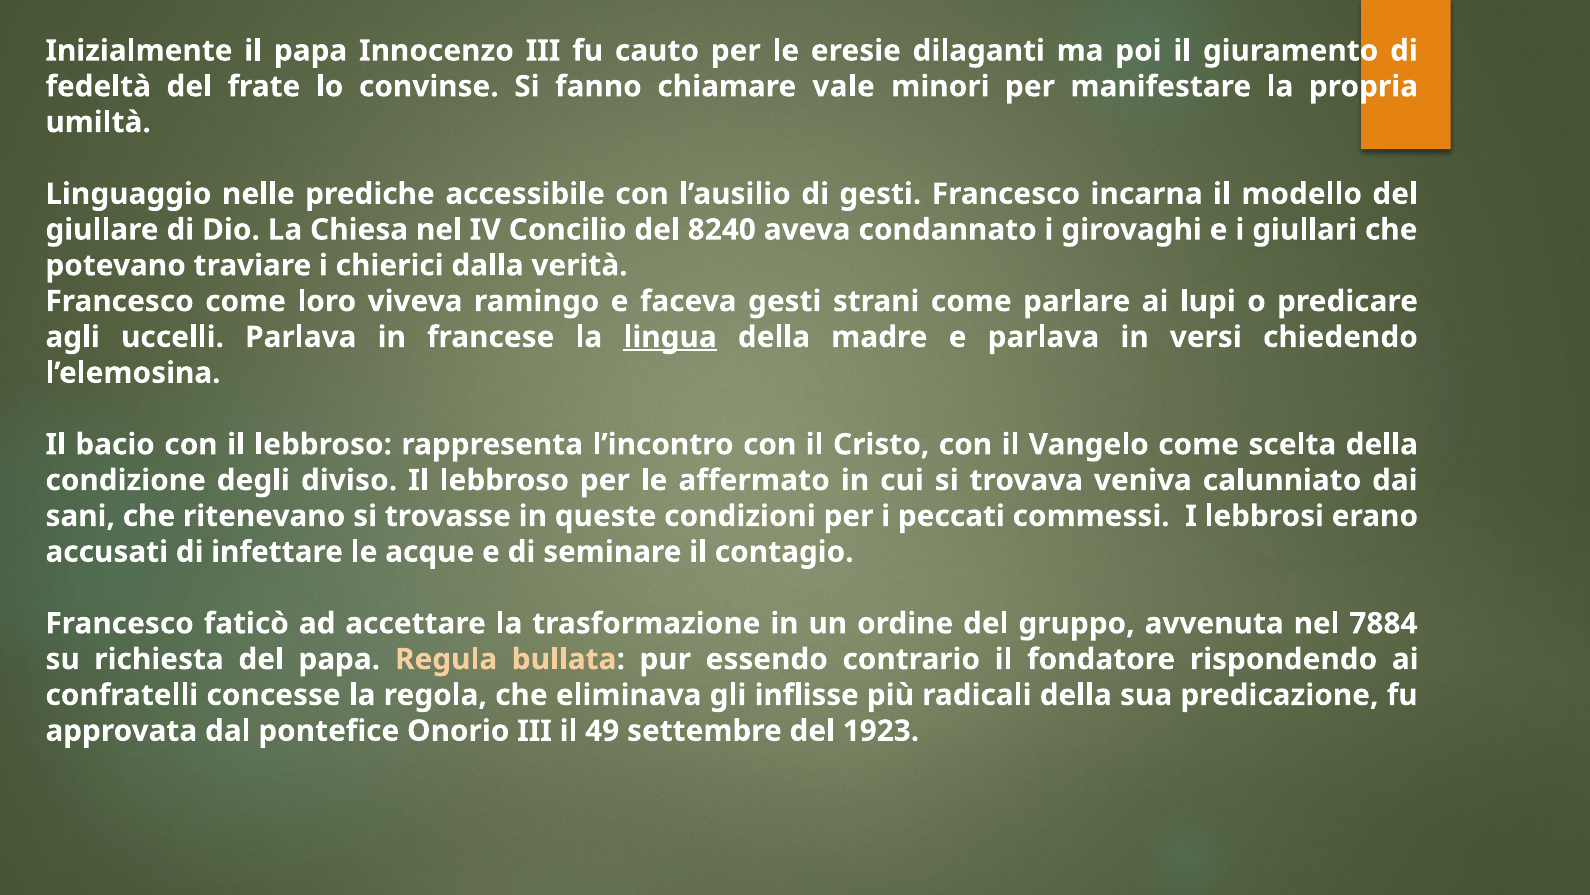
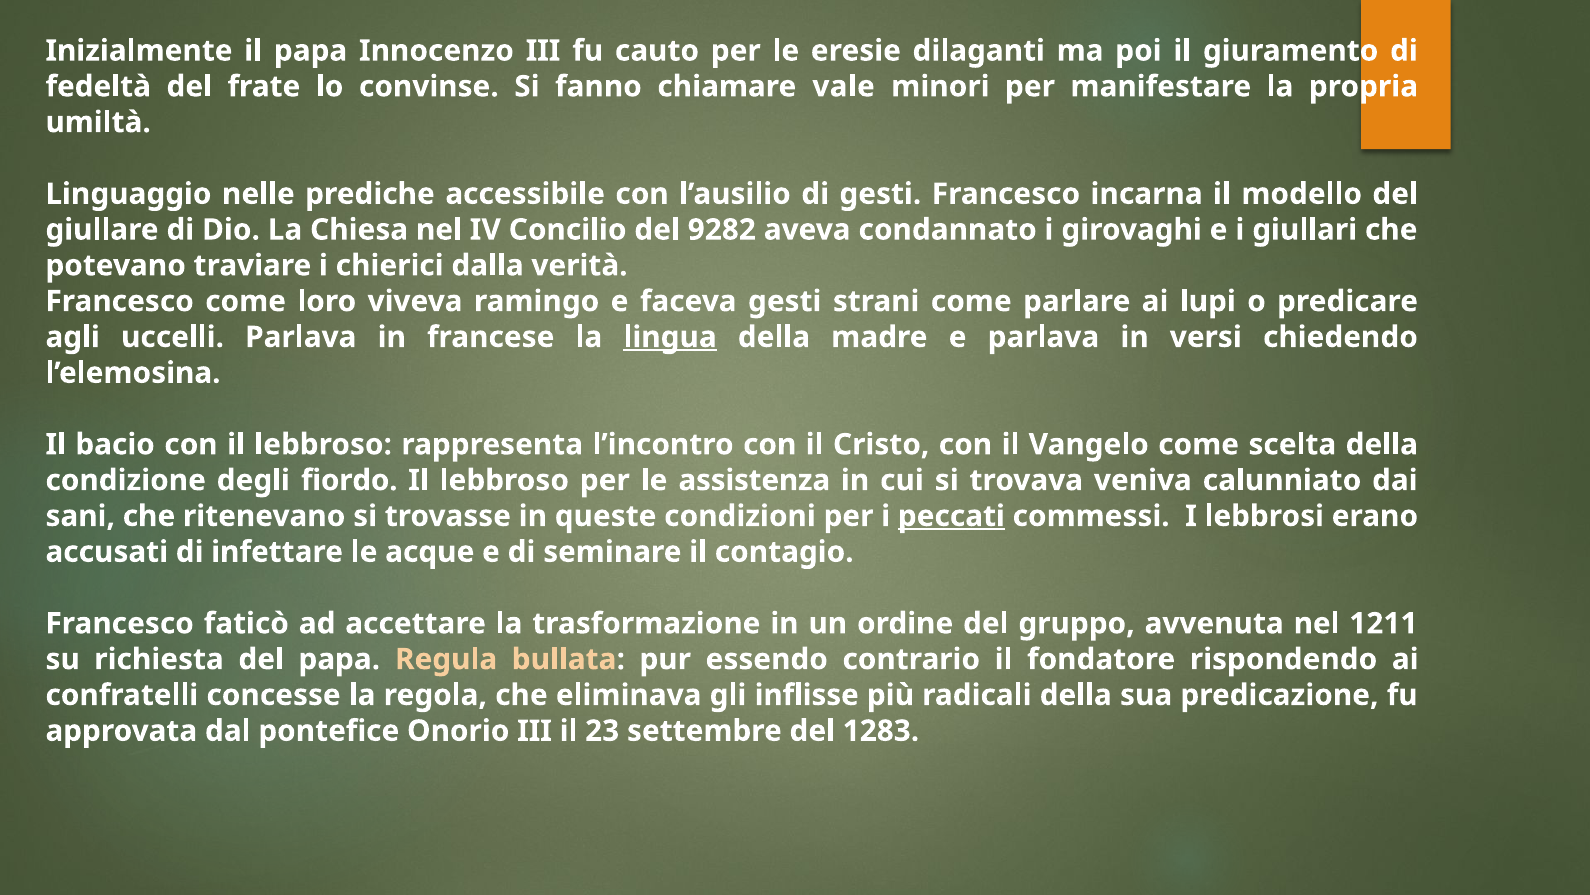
8240: 8240 -> 9282 (722, 230)
diviso: diviso -> fiordo (349, 480)
affermato: affermato -> assistenza (754, 480)
peccati underline: none -> present (951, 516)
7884: 7884 -> 1211 (1383, 623)
49: 49 -> 23 (602, 730)
1923: 1923 -> 1283 (881, 730)
